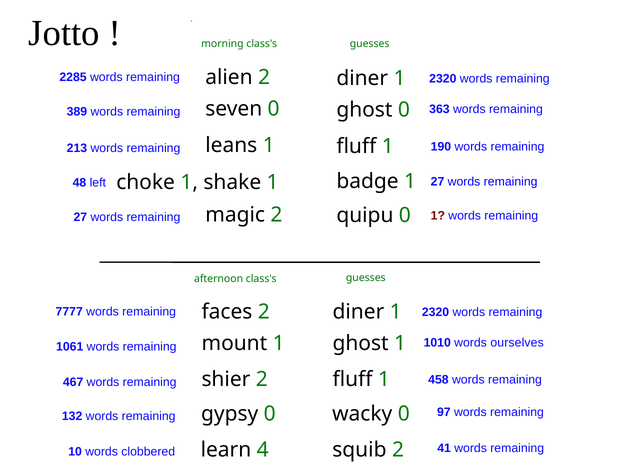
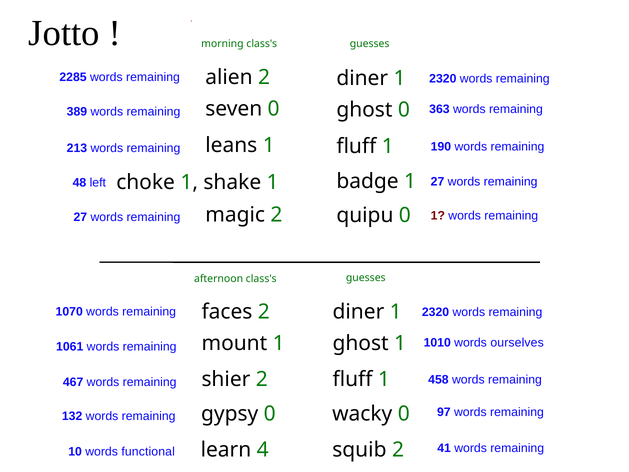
7777: 7777 -> 1070 (69, 312)
clobbered: clobbered -> functional (148, 452)
